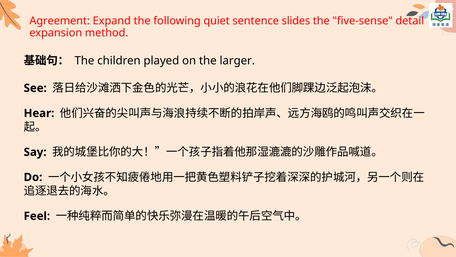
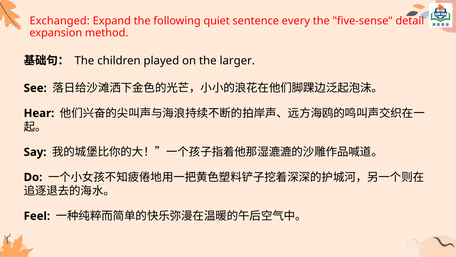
Agreement: Agreement -> Exchanged (60, 21)
slides: slides -> every (296, 21)
